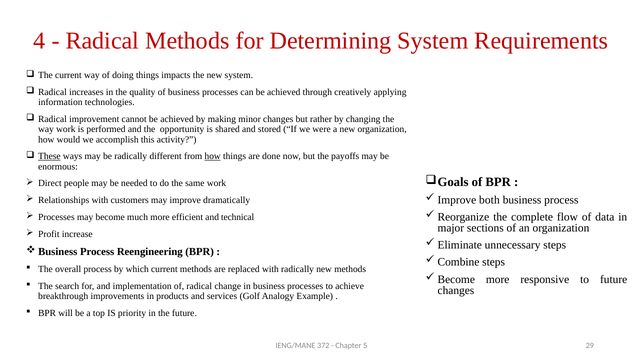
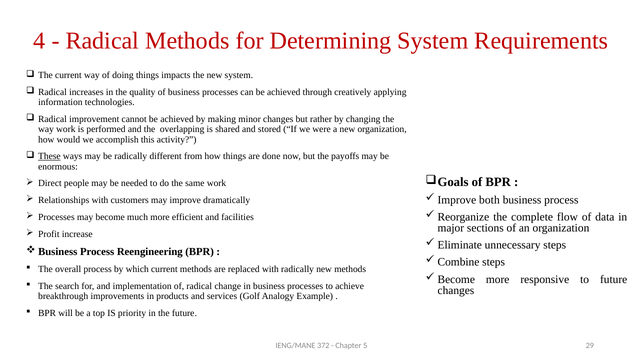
opportunity: opportunity -> overlapping (182, 129)
how underline: present -> none (213, 156)
technical: technical -> facilities (238, 217)
